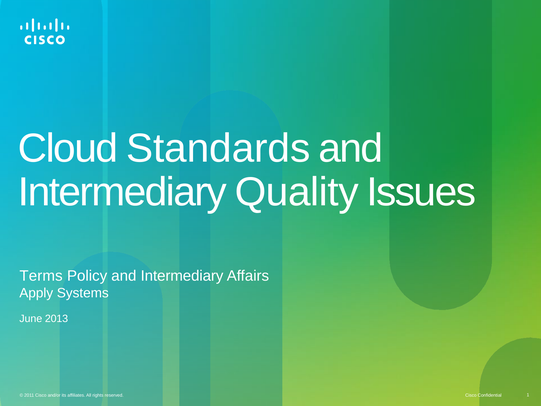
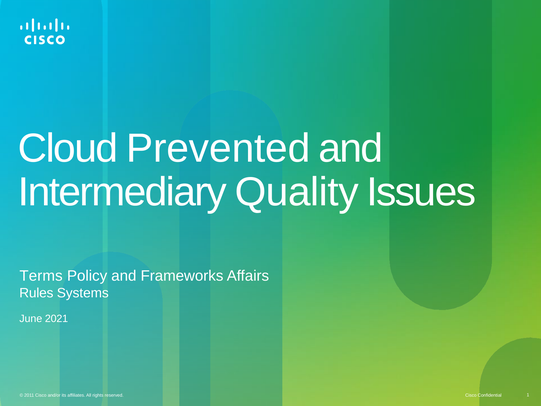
Standards: Standards -> Prevented (218, 148)
Policy and Intermediary: Intermediary -> Frameworks (182, 276)
Apply: Apply -> Rules (36, 293)
2013: 2013 -> 2021 (57, 318)
